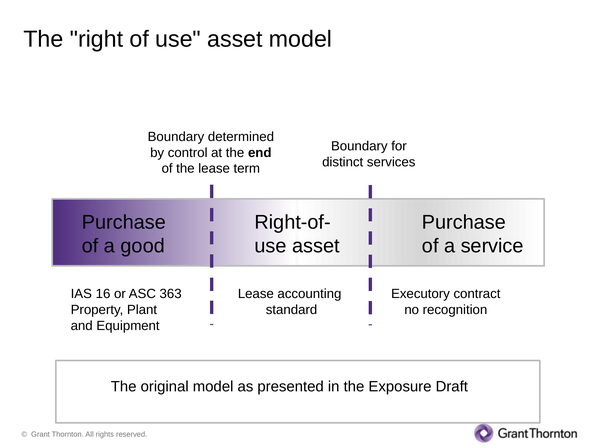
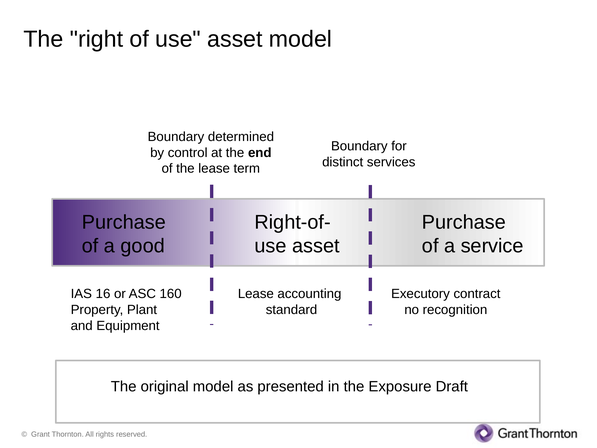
363: 363 -> 160 (171, 294)
